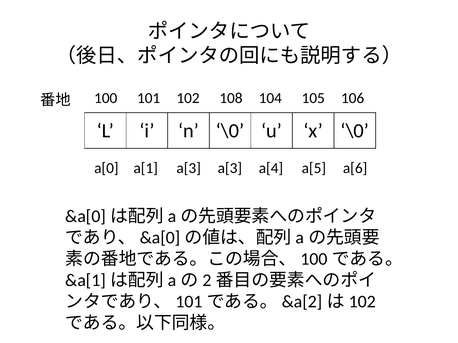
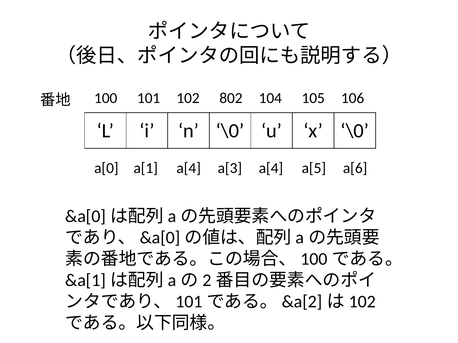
108: 108 -> 802 (231, 98)
a[1 a[3: a[3 -> a[4 (189, 168)
